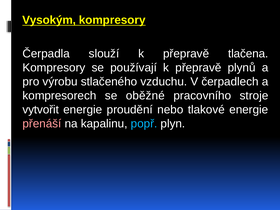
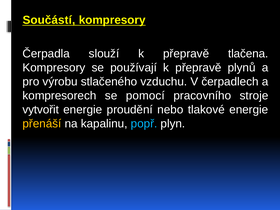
Vysokým: Vysokým -> Součástí (49, 20)
oběžné: oběžné -> pomocí (145, 96)
přenáší colour: pink -> yellow (42, 124)
